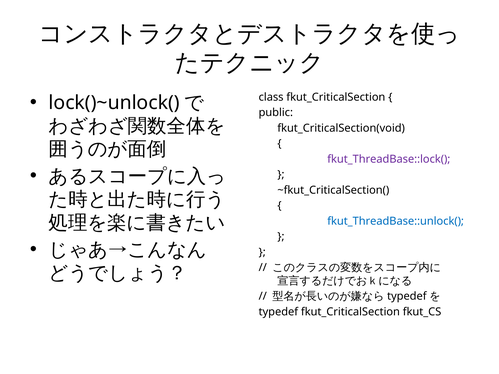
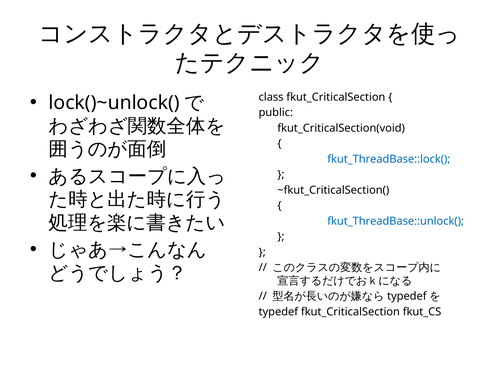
fkut_ThreadBase::lock( colour: purple -> blue (389, 159)
